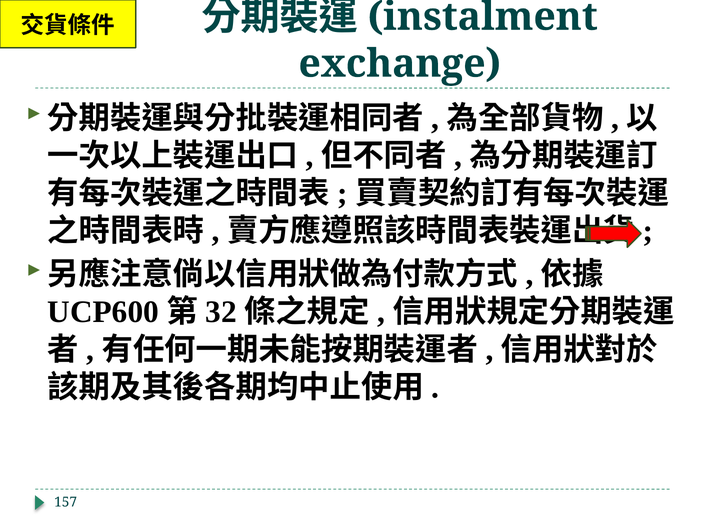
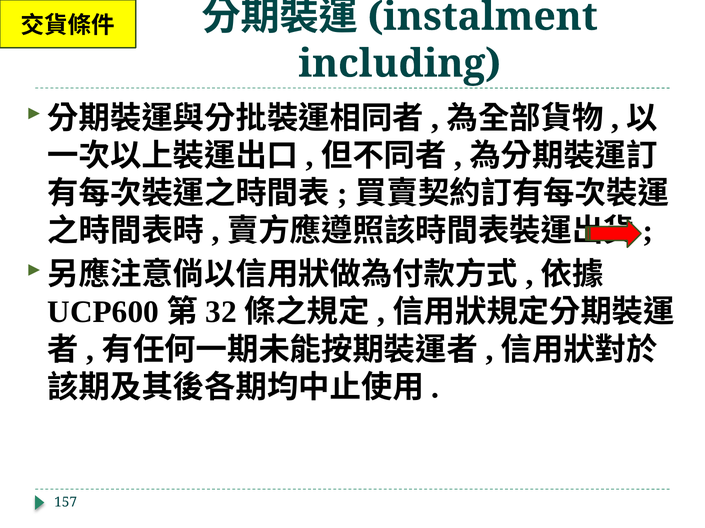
exchange: exchange -> including (400, 64)
